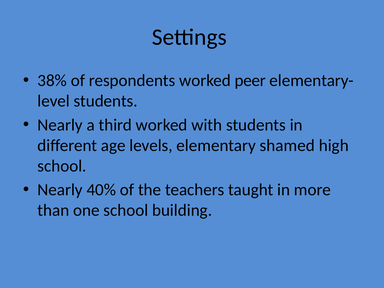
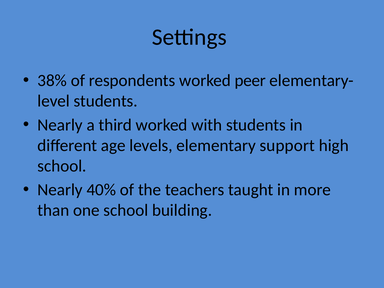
shamed: shamed -> support (287, 145)
